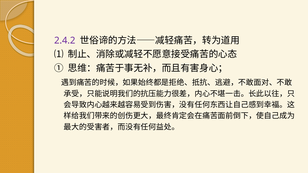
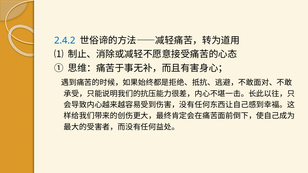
2.4.2 colour: purple -> blue (65, 41)
